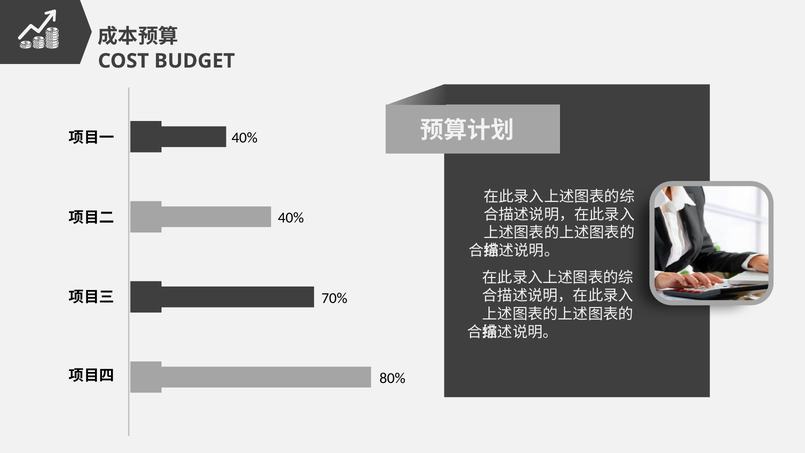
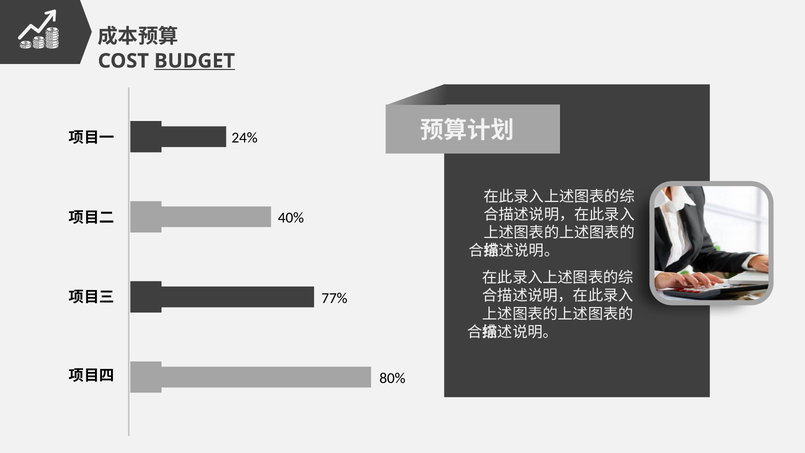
BUDGET underline: none -> present (195, 61)
40%: 40% -> 24% (245, 138)
70%: 70% -> 77% (334, 298)
